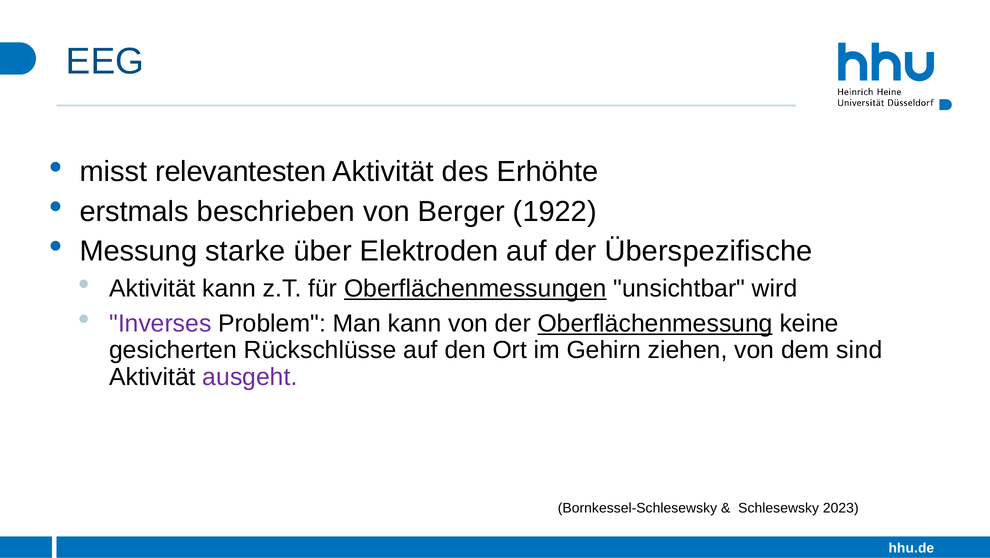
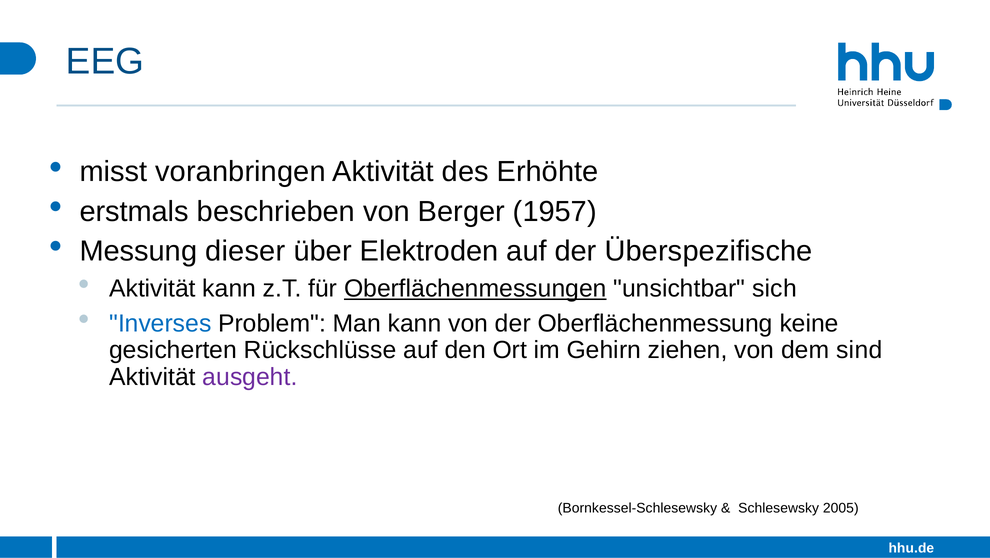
relevantesten: relevantesten -> voranbringen (240, 172)
1922: 1922 -> 1957 (555, 211)
starke: starke -> dieser (245, 251)
wird: wird -> sich (774, 288)
Inverses colour: purple -> blue (160, 323)
Oberflächenmessung underline: present -> none (655, 323)
2023: 2023 -> 2005 (841, 508)
